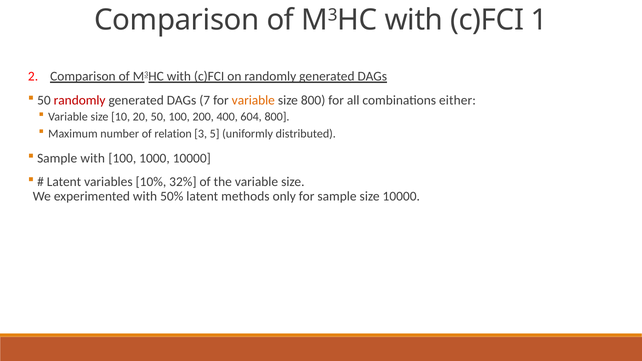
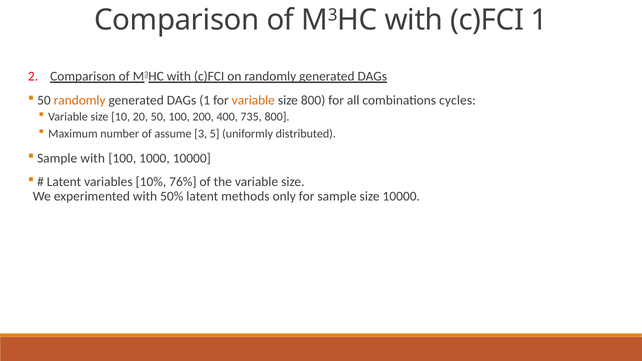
randomly colour: red -> orange (80, 100)
DAGs 7: 7 -> 1 (205, 100)
either: either -> cycles (457, 100)
604: 604 -> 735 (251, 117)
relation: relation -> assume (173, 134)
32%: 32% -> 76% (183, 182)
